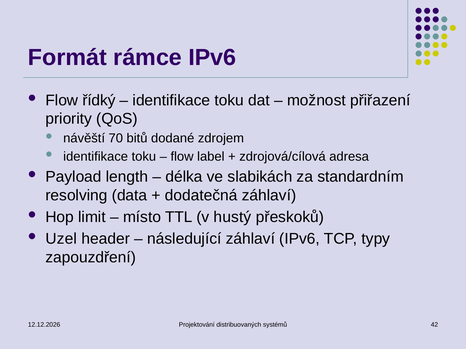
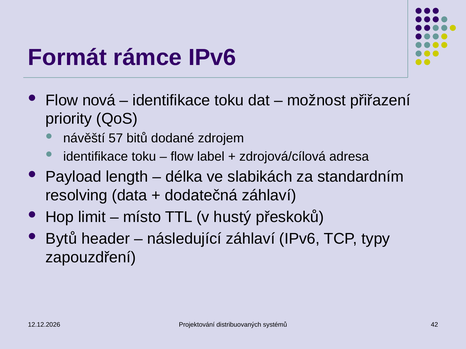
řídký: řídký -> nová (99, 100)
70: 70 -> 57 (116, 138)
Uzel: Uzel -> Bytů (61, 239)
